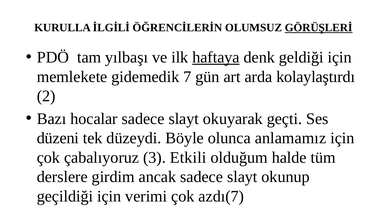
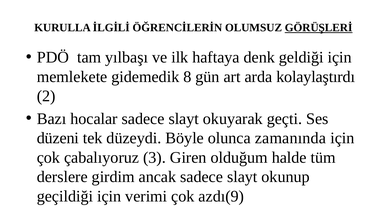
haftaya underline: present -> none (216, 57)
7: 7 -> 8 (187, 77)
anlamamız: anlamamız -> zamanında (290, 138)
Etkili: Etkili -> Giren (188, 157)
azdı(7: azdı(7 -> azdı(9 (221, 196)
